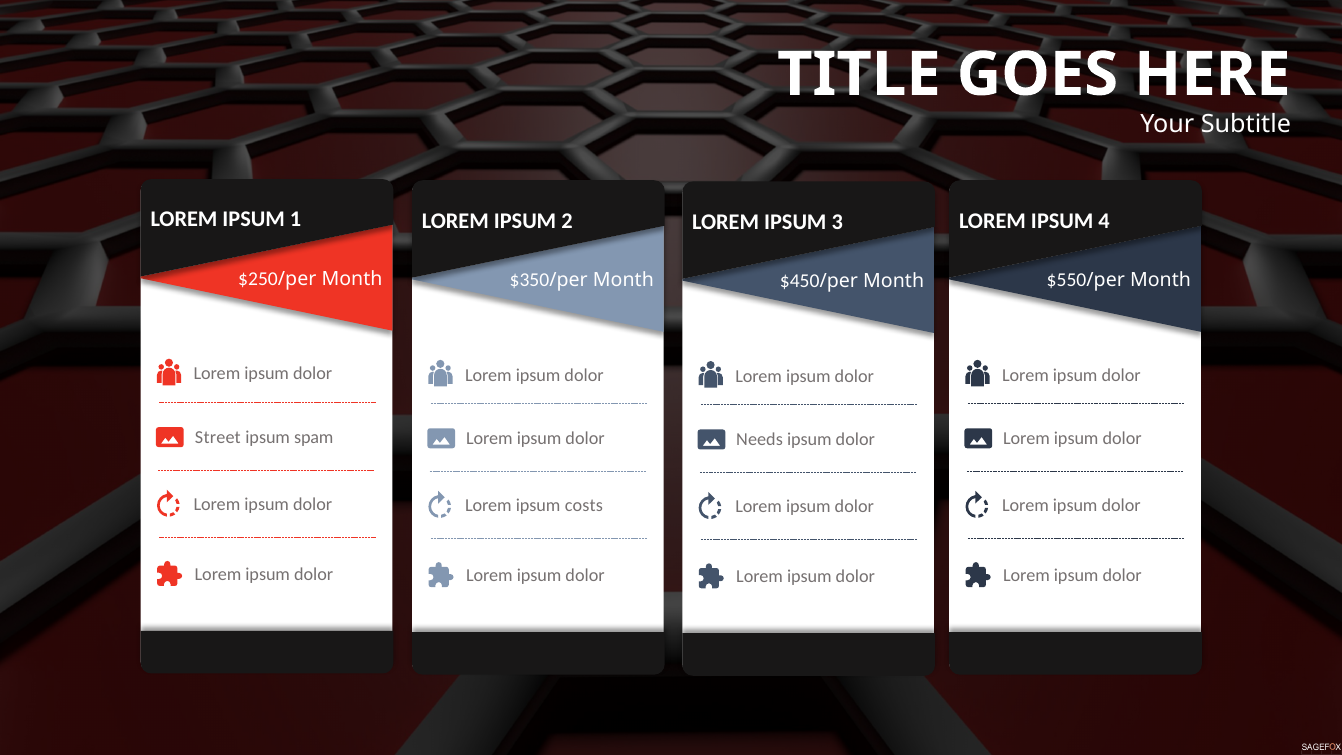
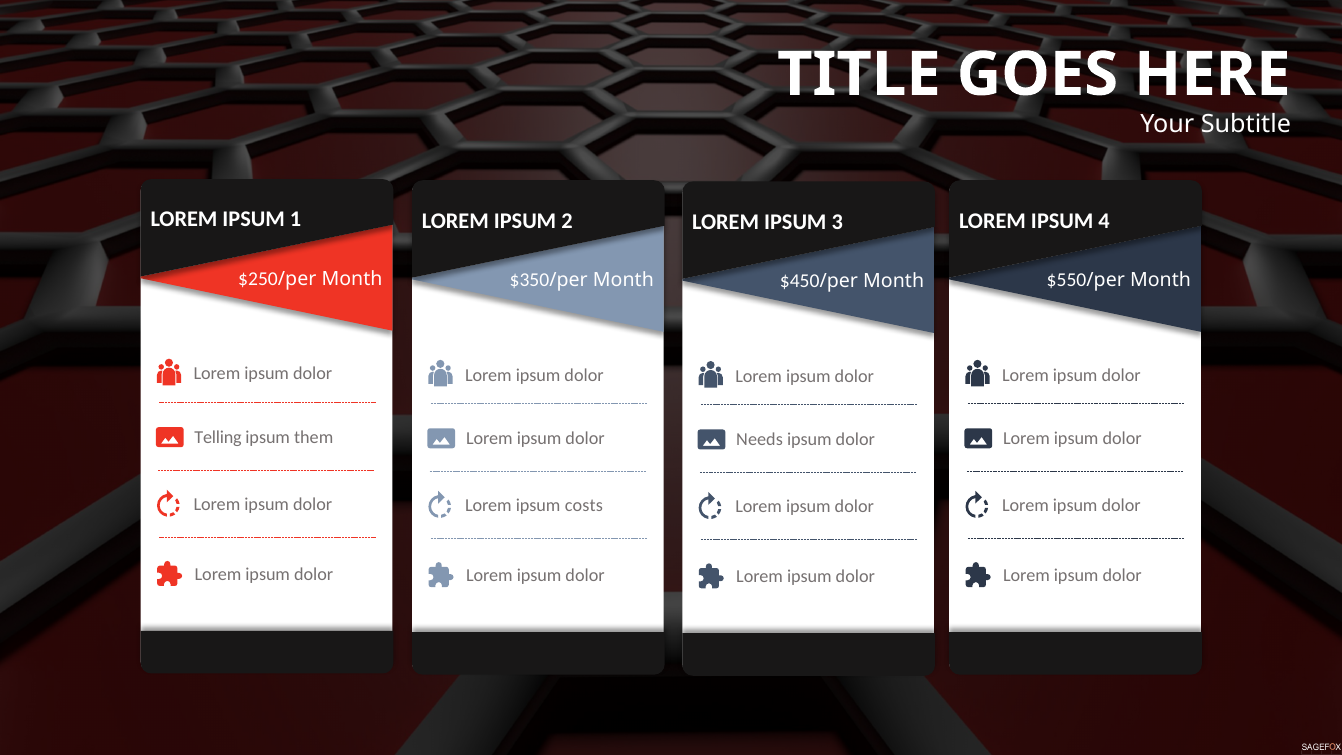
Street: Street -> Telling (218, 437)
spam: spam -> them (314, 437)
